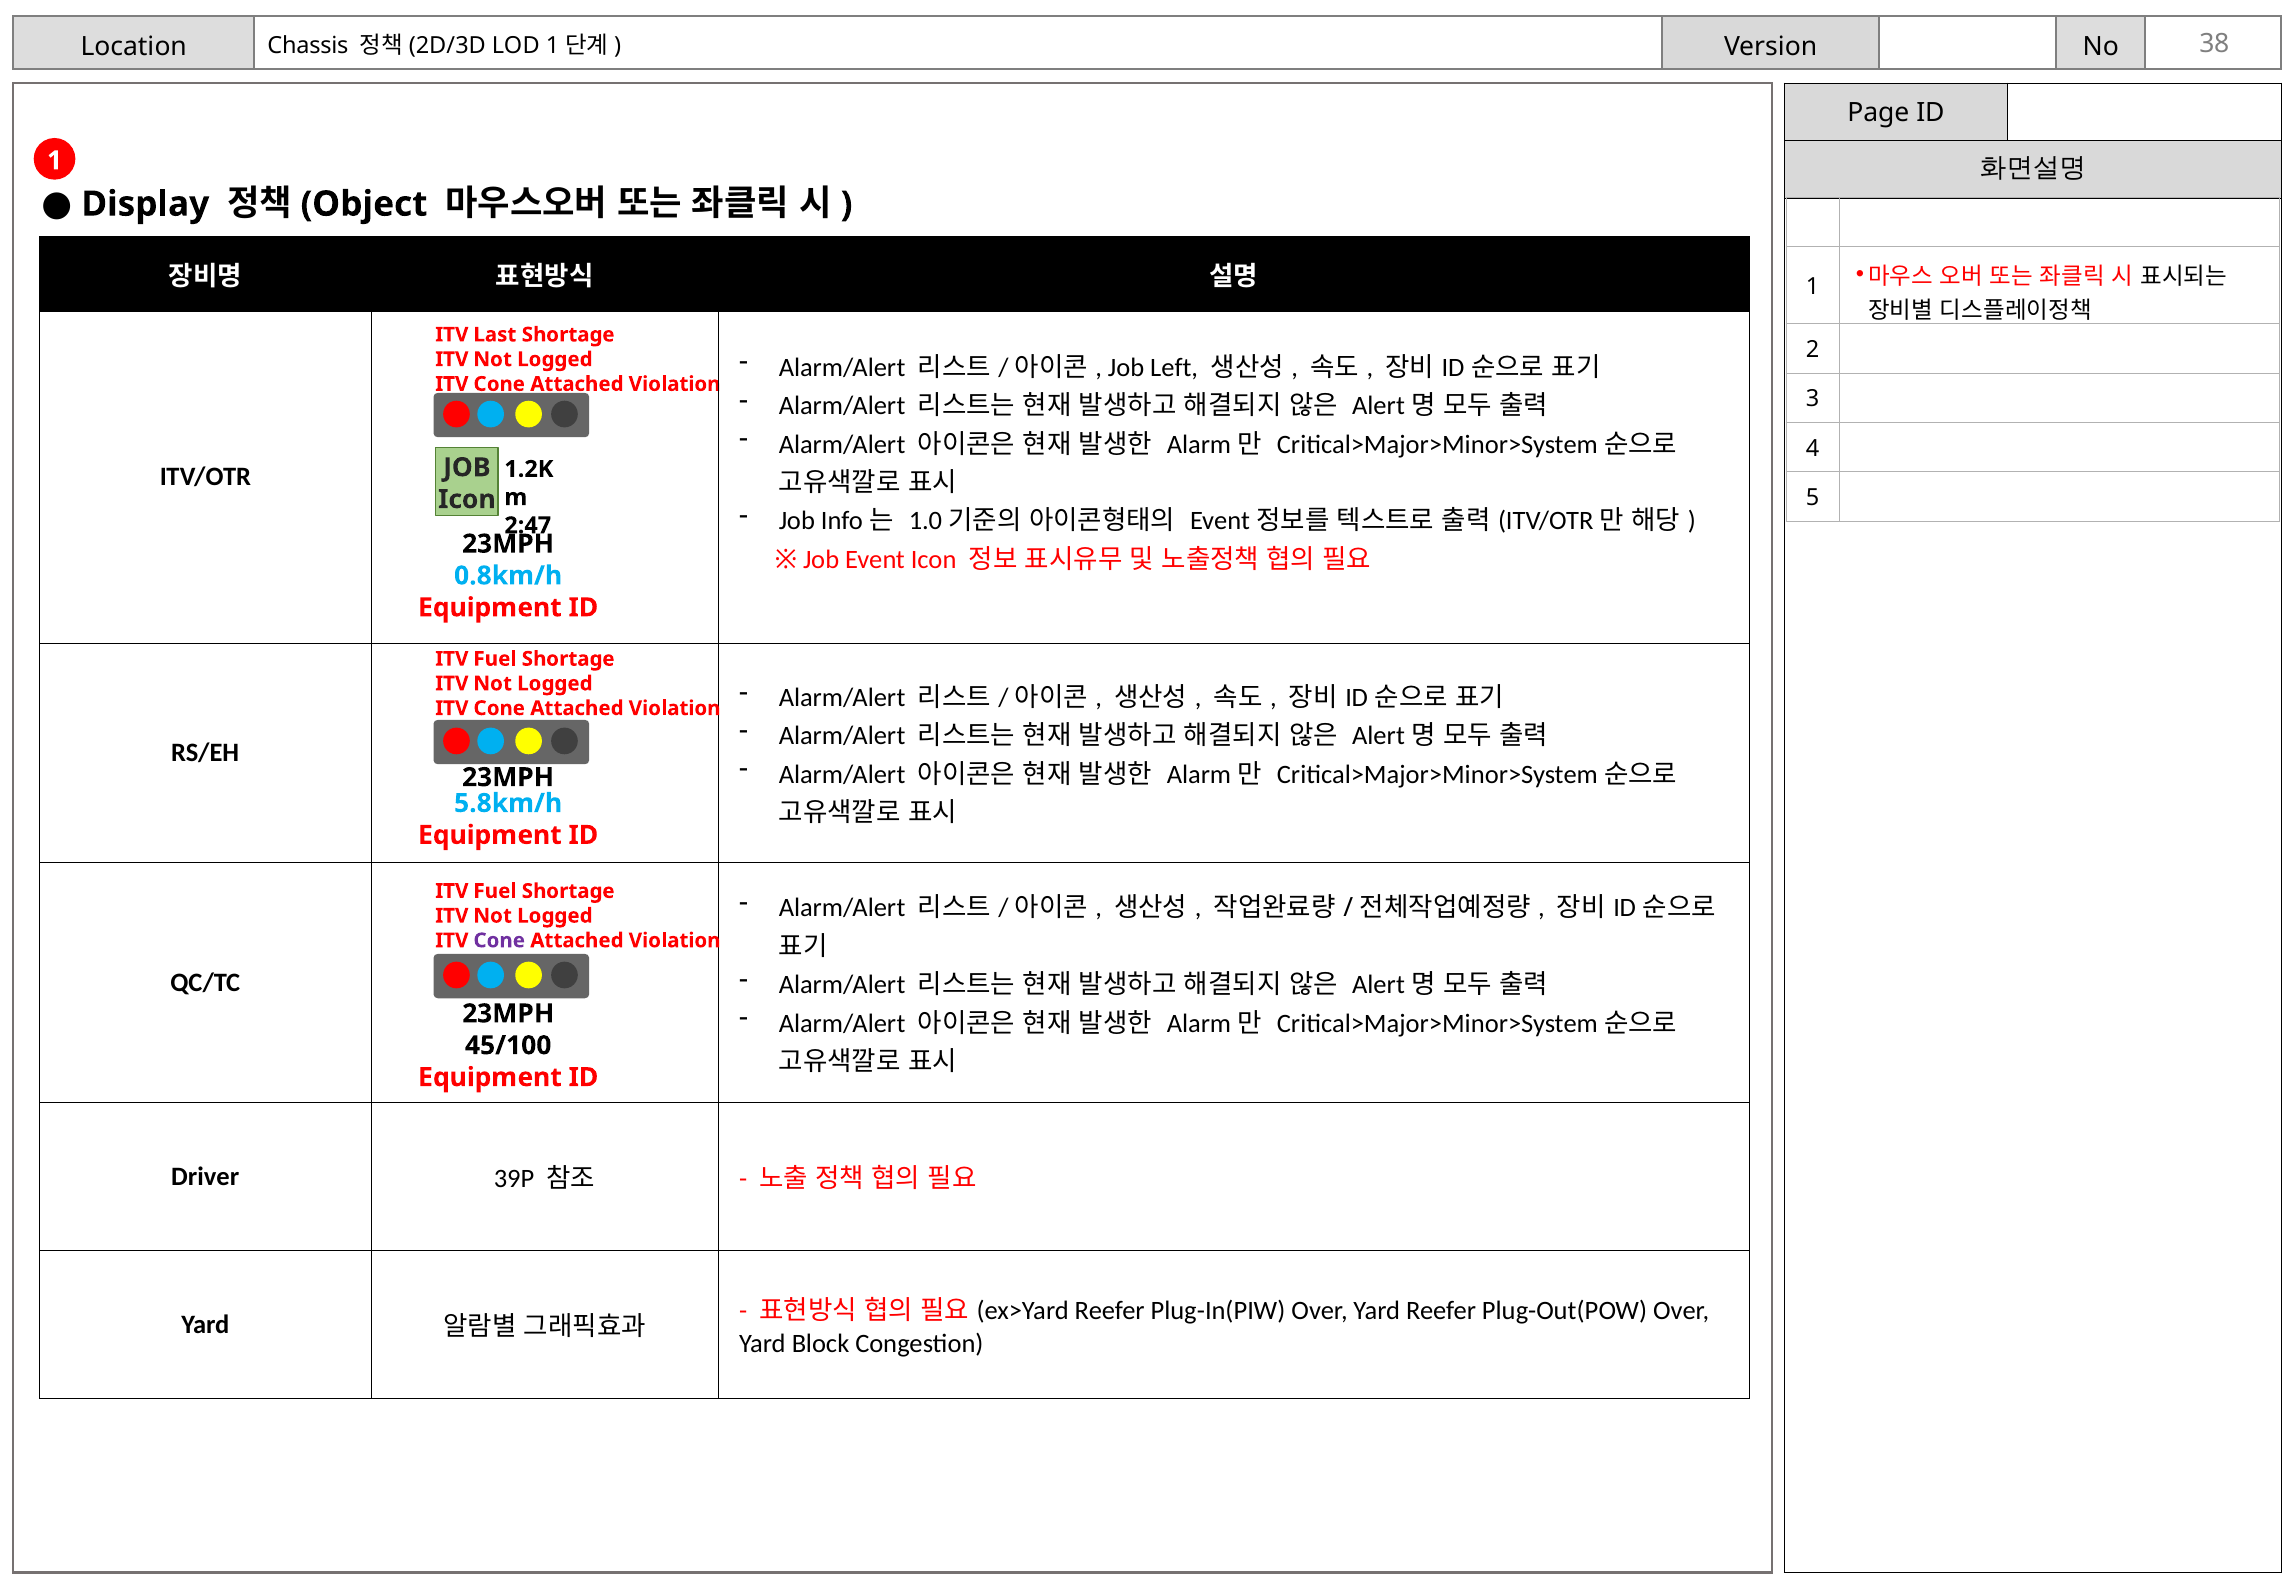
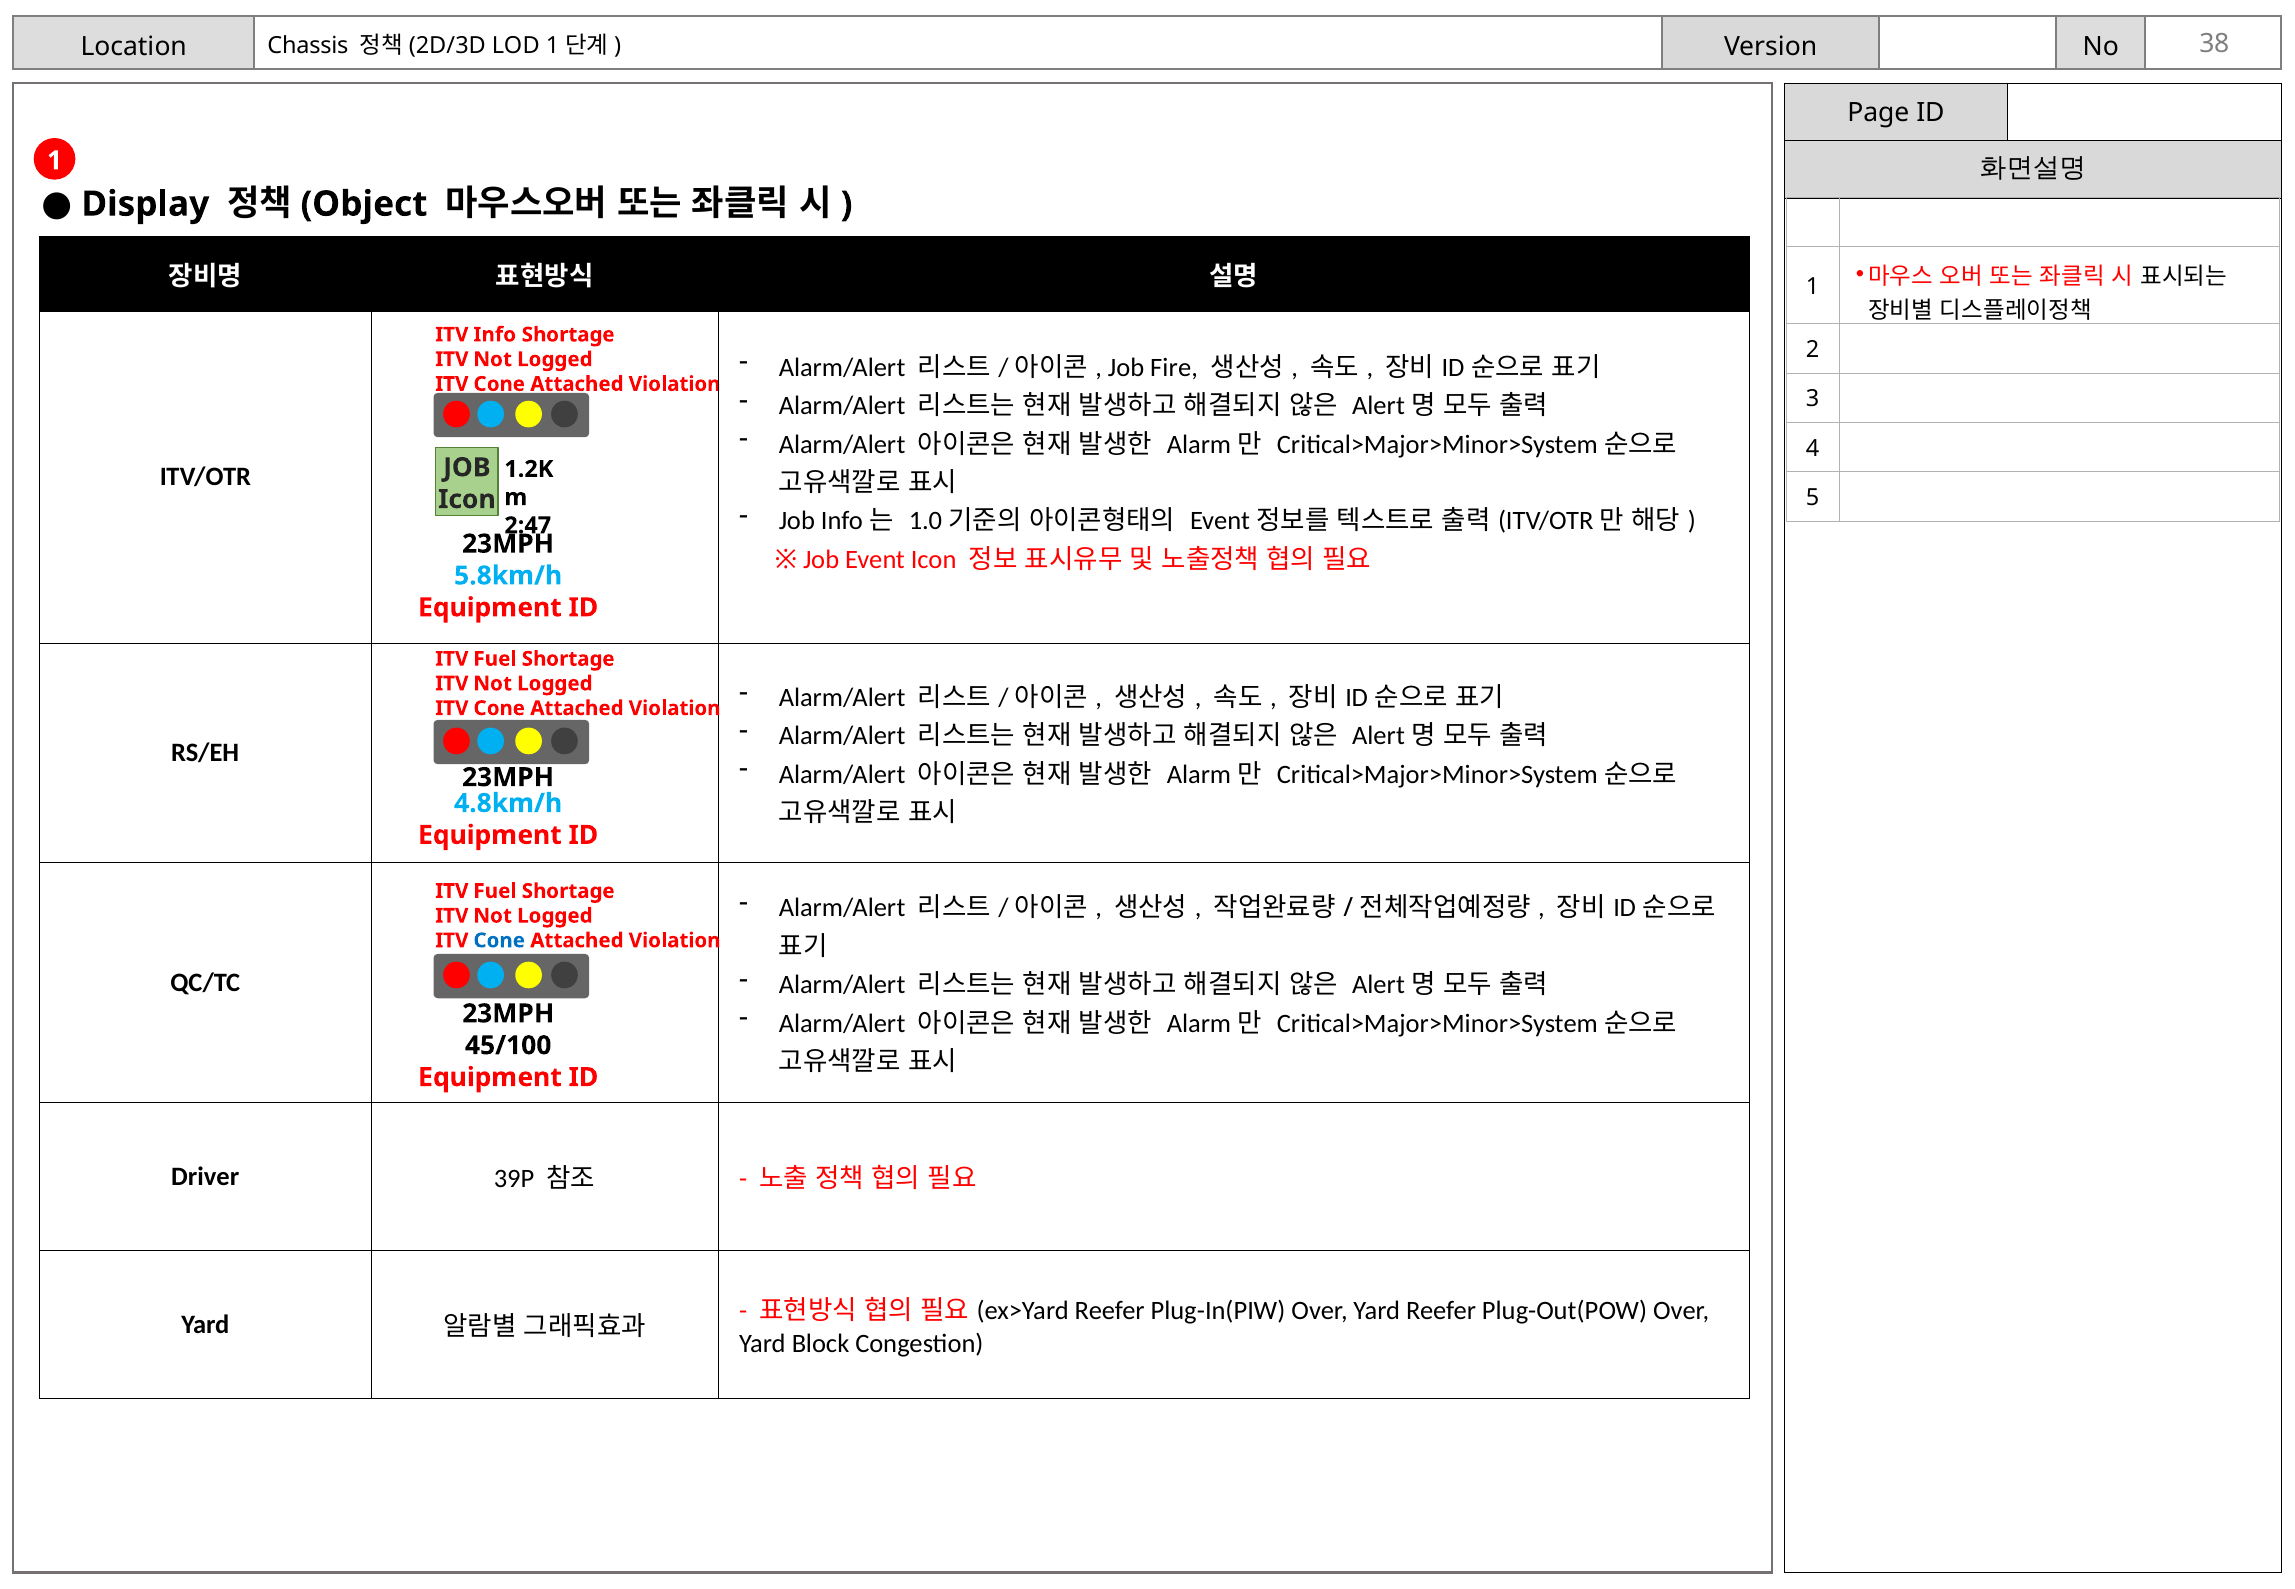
Last: Last -> Info (495, 335)
Left: Left -> Fire (1174, 367)
0.8km/h: 0.8km/h -> 5.8km/h (508, 576)
5.8km/h: 5.8km/h -> 4.8km/h (508, 803)
Cone colour: purple -> blue (499, 940)
